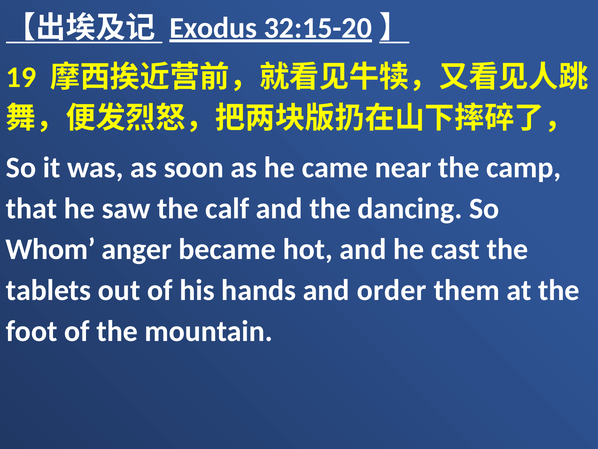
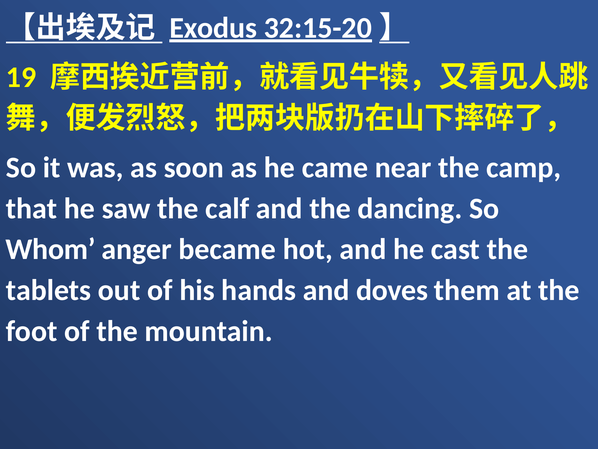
order: order -> doves (392, 290)
